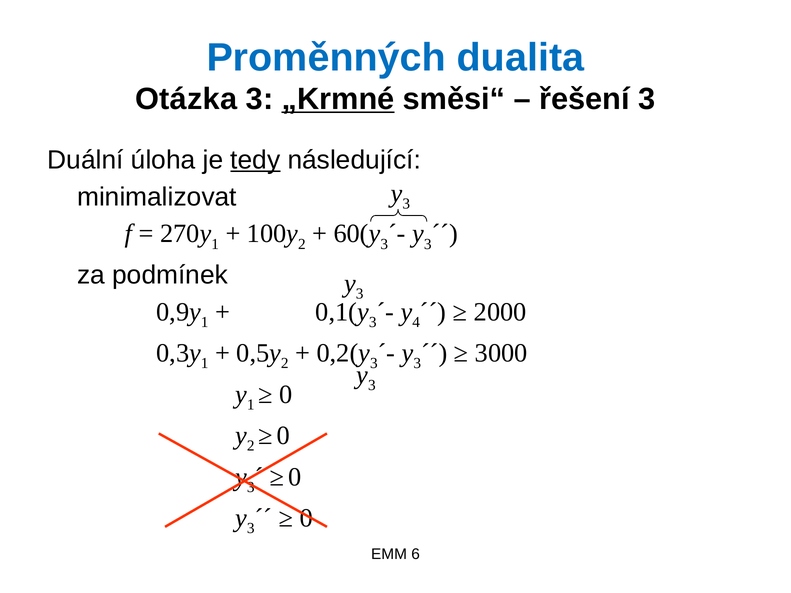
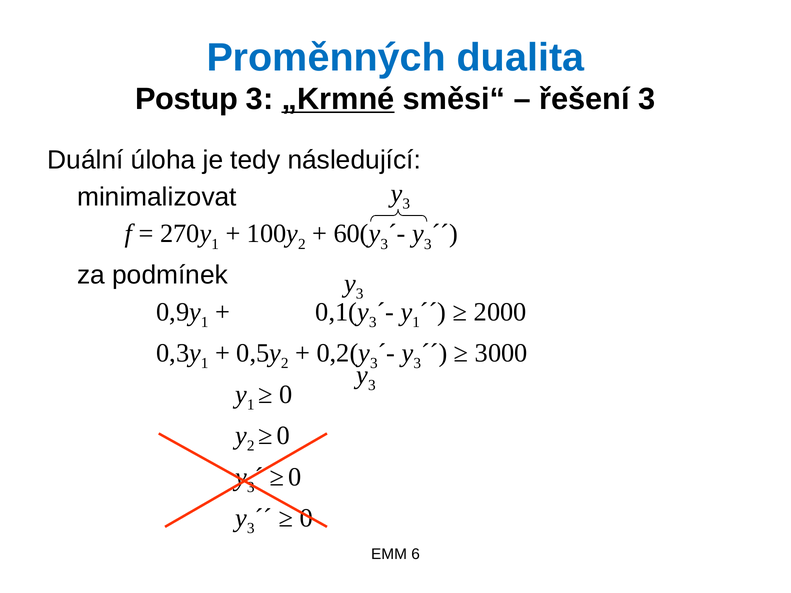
Otázka: Otázka -> Postup (186, 99)
tedy underline: present -> none (255, 160)
4: 4 -> 1 (416, 322)
